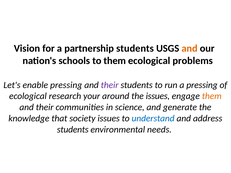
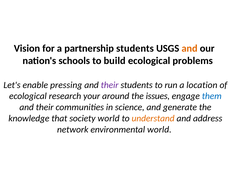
to them: them -> build (115, 61)
a pressing: pressing -> location (202, 85)
them colour: orange -> blue (212, 96)
society issues: issues -> world (109, 119)
understand colour: blue -> orange (153, 119)
students: students -> network (73, 130)
environmental needs: needs -> world (159, 130)
